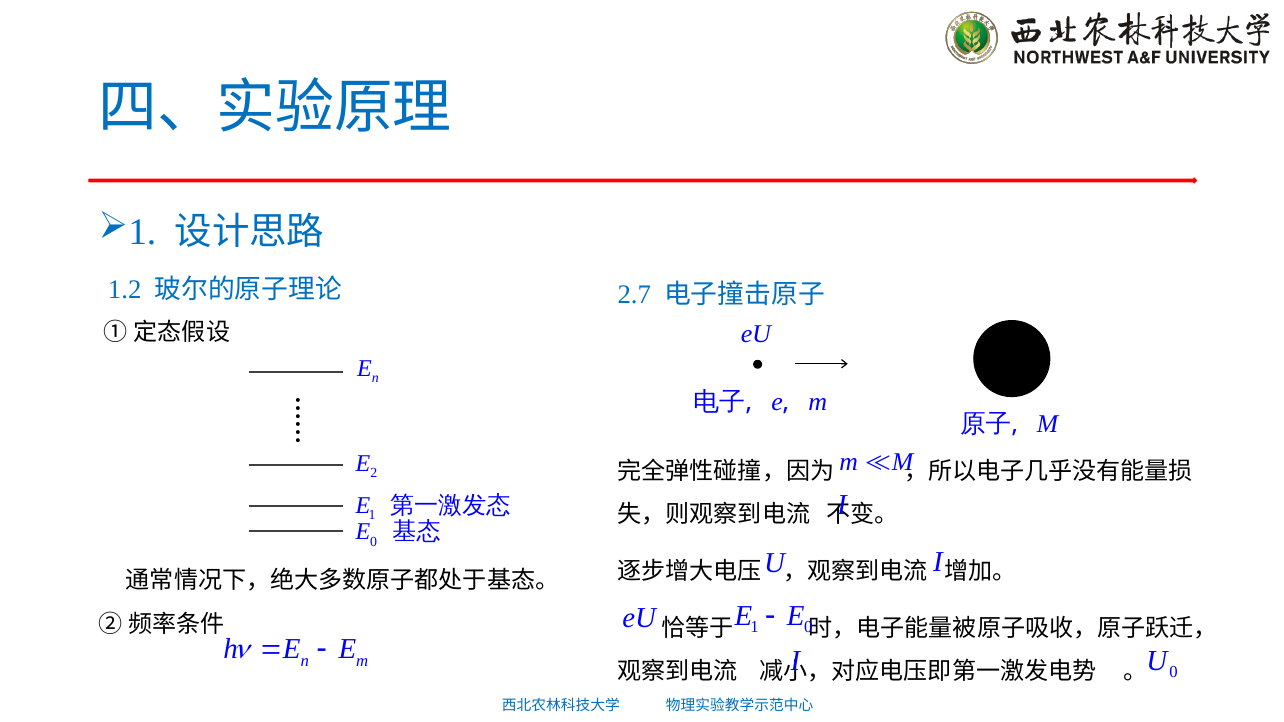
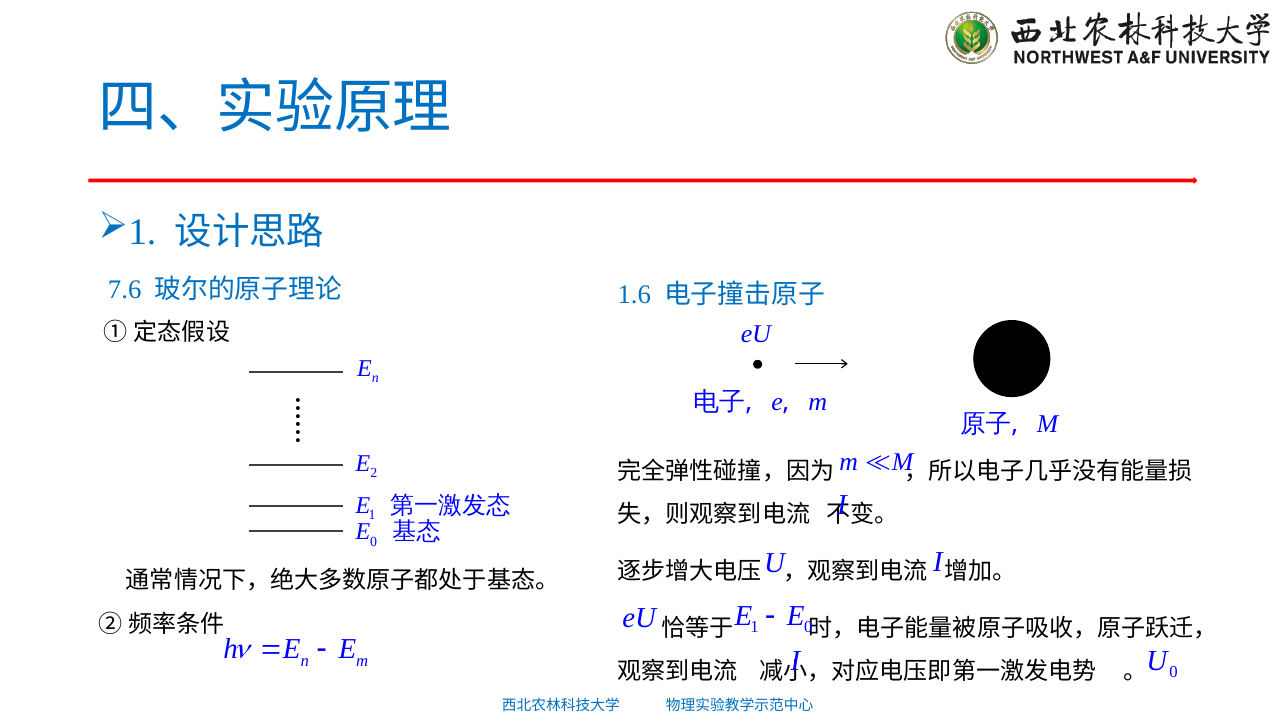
1.2: 1.2 -> 7.6 (125, 289)
2.7: 2.7 -> 1.6 (634, 295)
